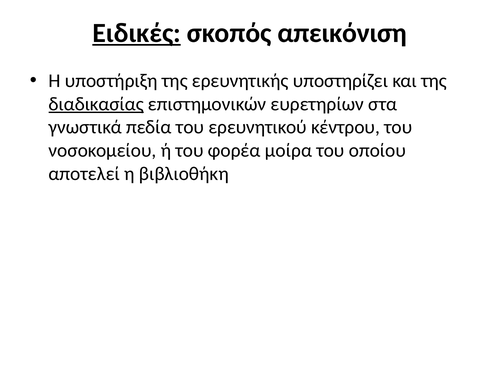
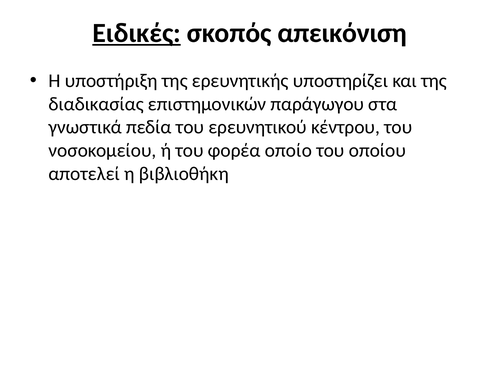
διαδικασίας underline: present -> none (96, 104)
ευρετηρίων: ευρετηρίων -> παράγωγου (317, 104)
μοίρα: μοίρα -> οποίο (288, 150)
